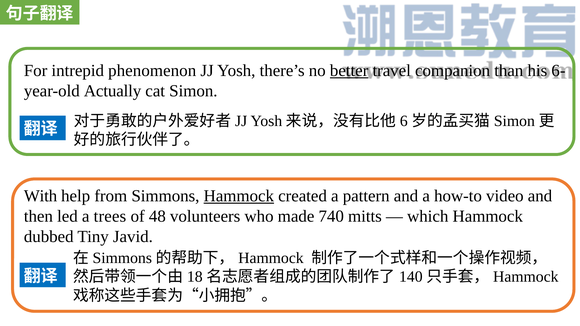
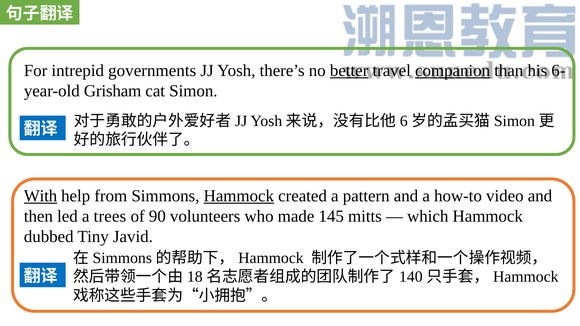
phenomenon: phenomenon -> governments (152, 71)
companion underline: none -> present (453, 71)
Actually: Actually -> Grisham (113, 91)
With underline: none -> present (41, 196)
48: 48 -> 90 (157, 216)
740: 740 -> 145 (331, 216)
